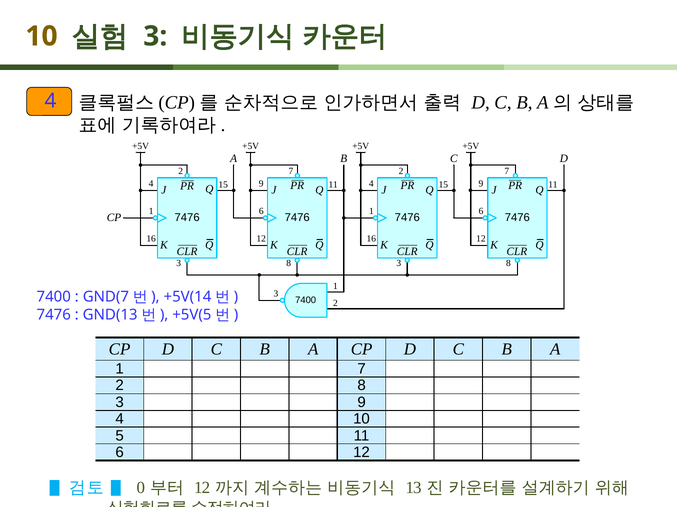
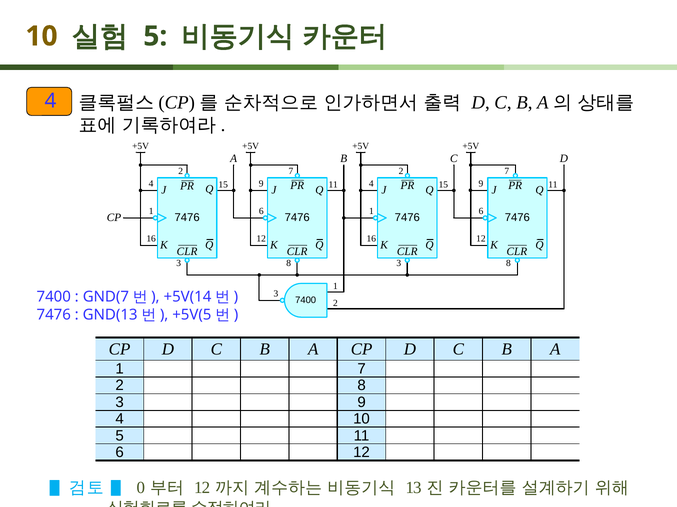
3: 3 -> 5 (155, 36)
